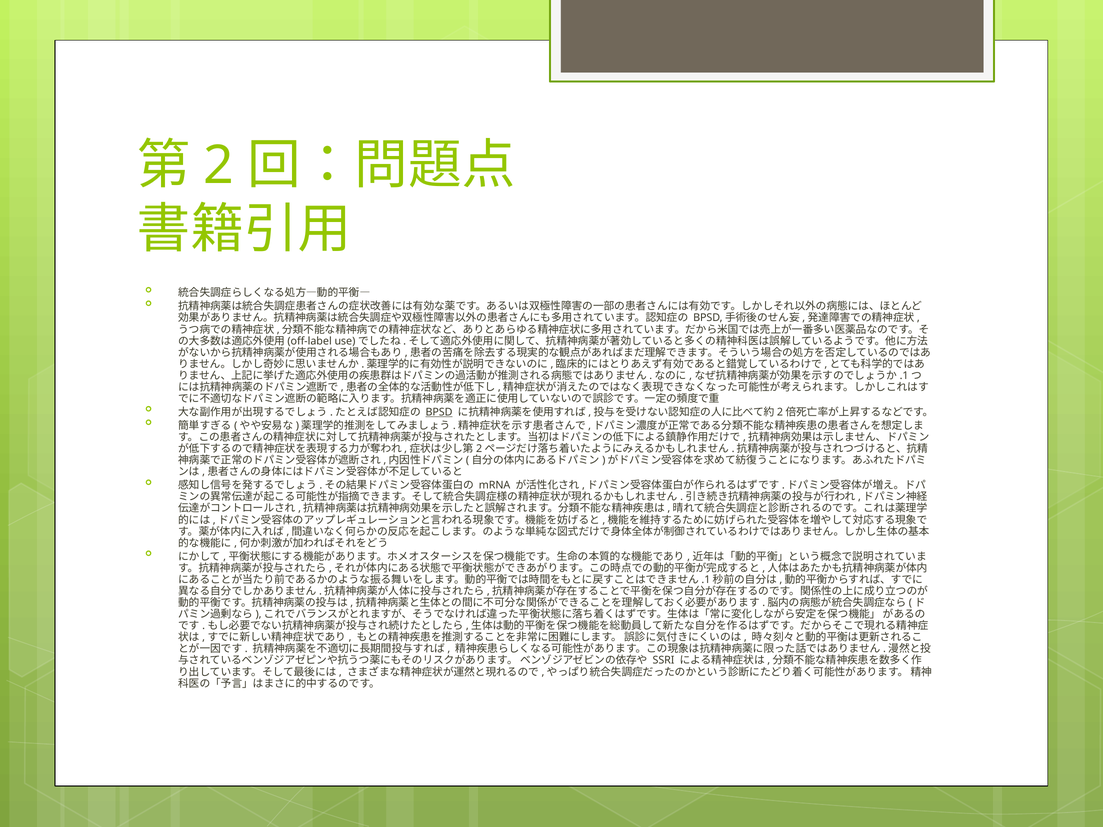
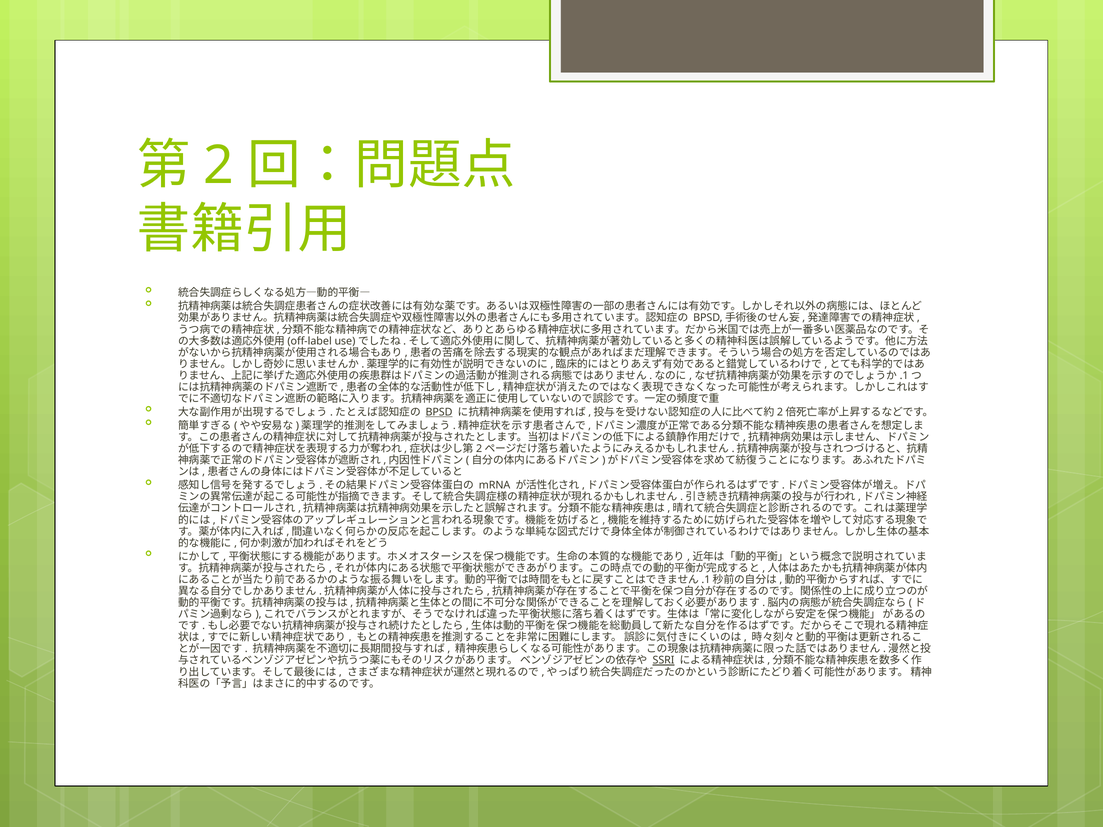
SSRI underline: none -> present (664, 661)
